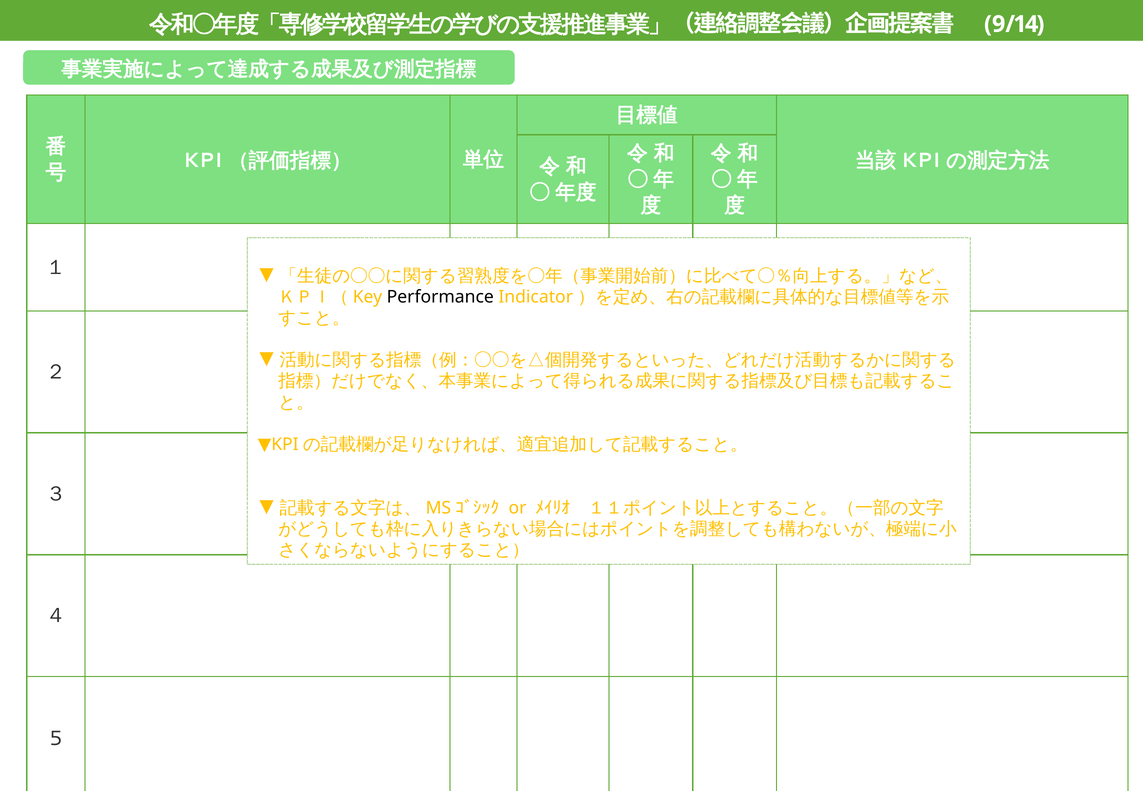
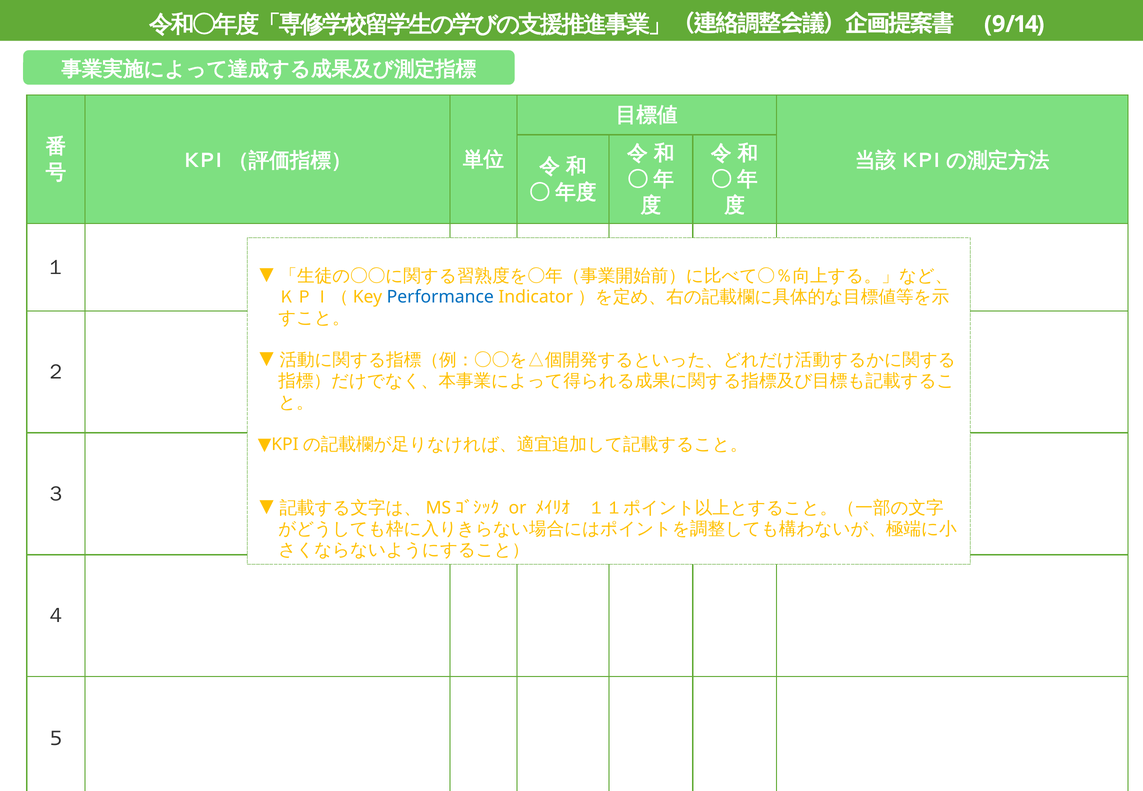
Performance colour: black -> blue (440, 297)
